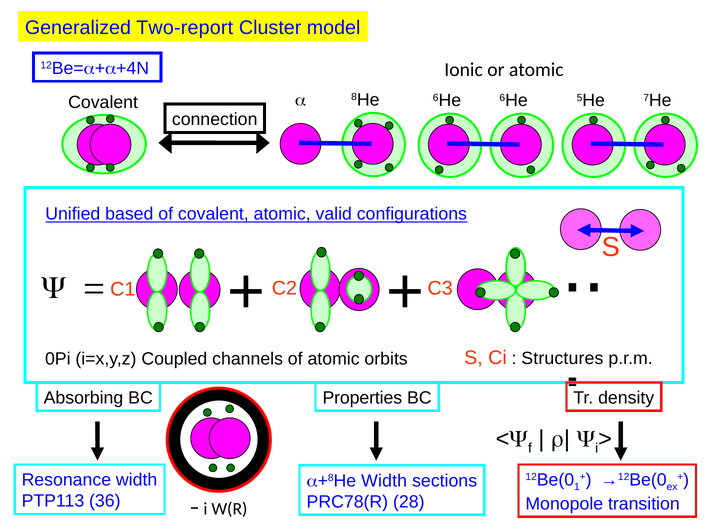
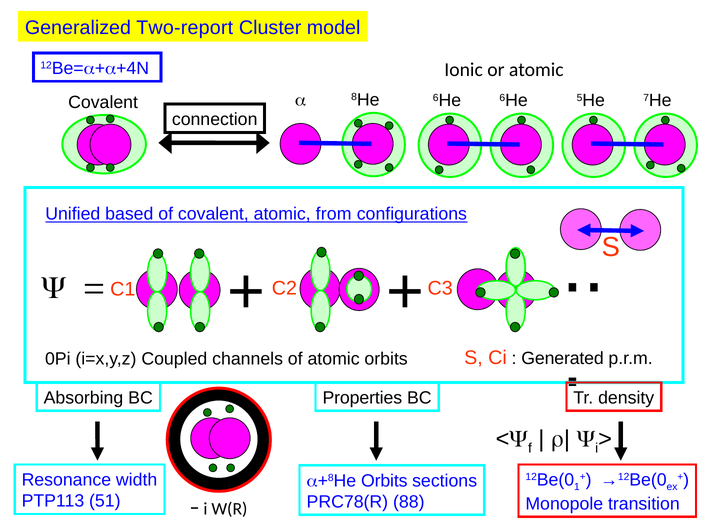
valid: valid -> from (334, 214)
Structures: Structures -> Generated (563, 358)
a+8He Width: Width -> Orbits (384, 481)
36: 36 -> 51 (105, 501)
28: 28 -> 88 (409, 502)
